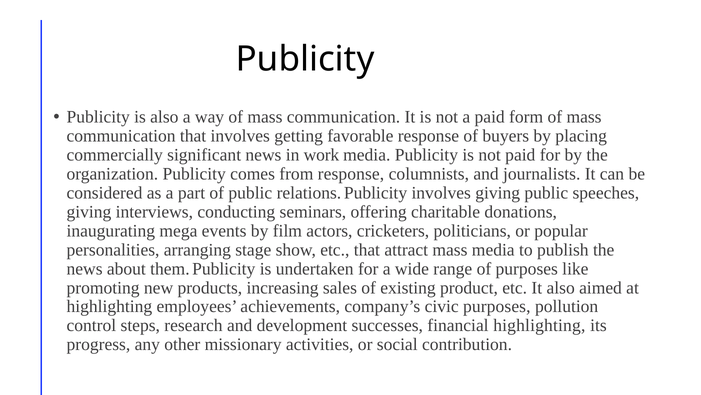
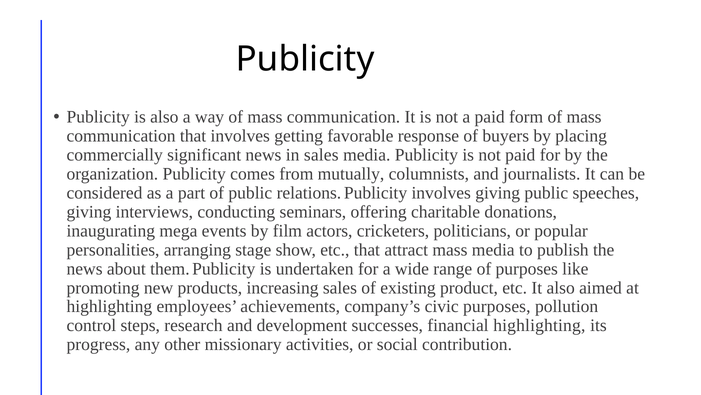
in work: work -> sales (321, 155)
from response: response -> mutually (351, 174)
